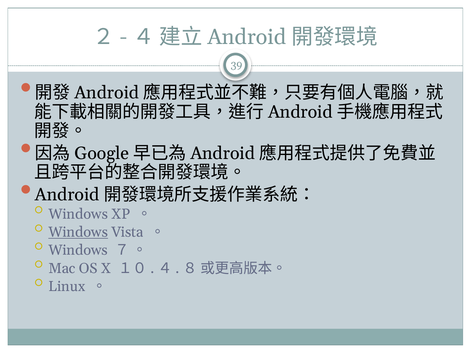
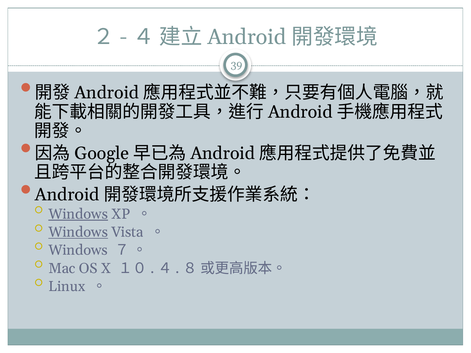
Windows underline: none -> present (78, 214)
